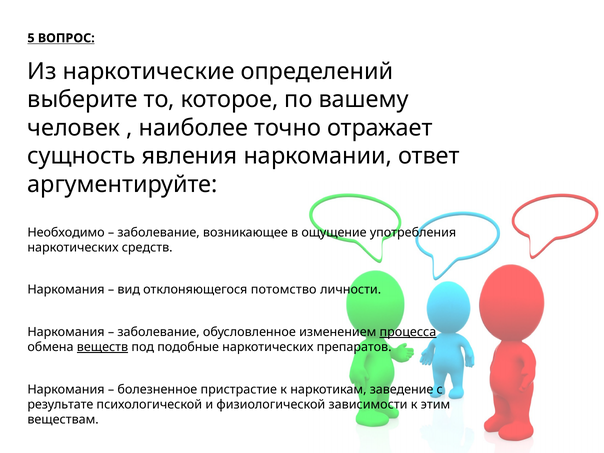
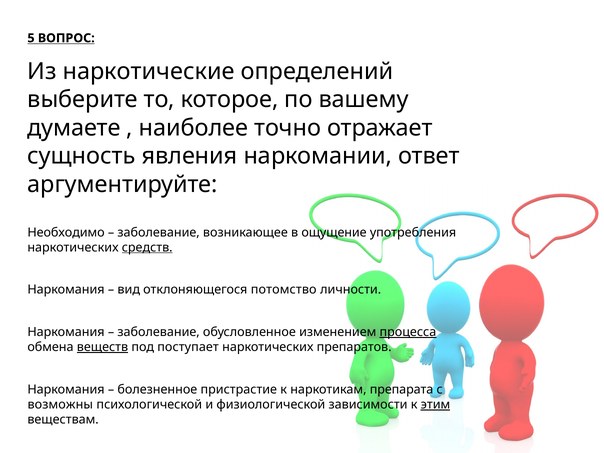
человек: человек -> думаете (74, 128)
средств underline: none -> present (147, 247)
подобные: подобные -> поступает (188, 347)
заведение: заведение -> препарата (402, 389)
результате: результате -> возможны (60, 405)
этим underline: none -> present (435, 405)
